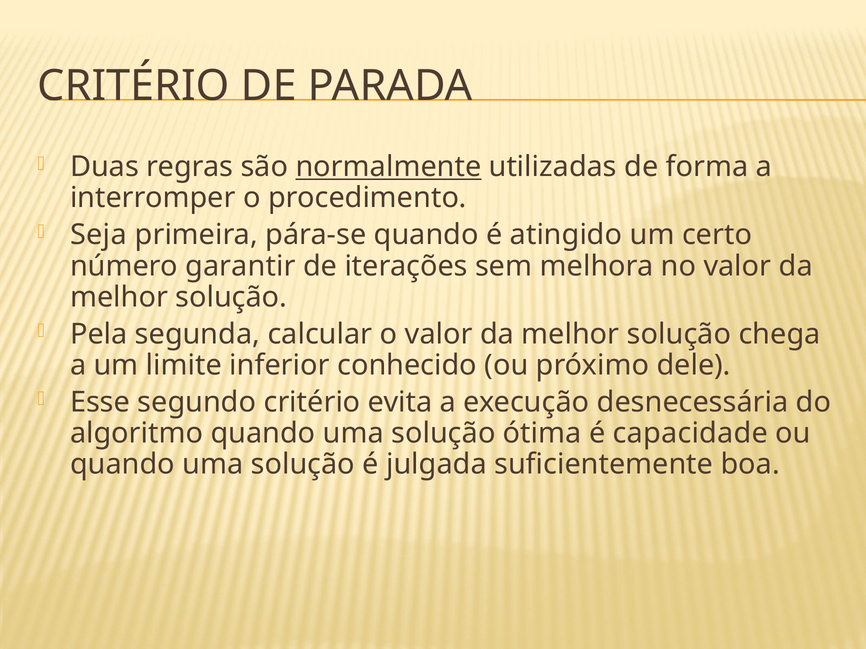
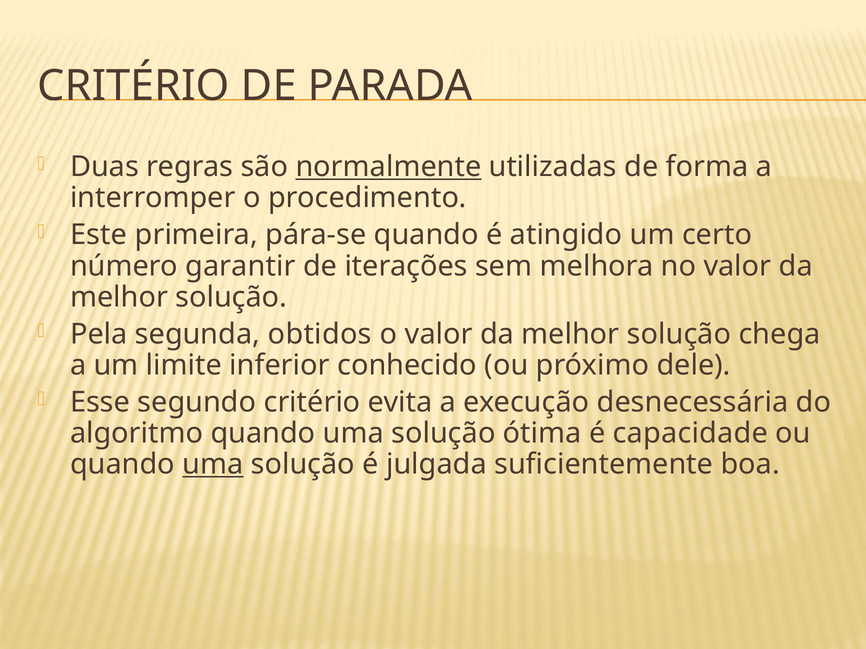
Seja: Seja -> Este (99, 235)
calcular: calcular -> obtidos (320, 334)
uma underline: none -> present (213, 465)
